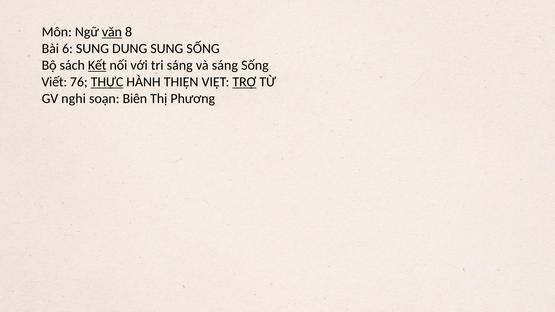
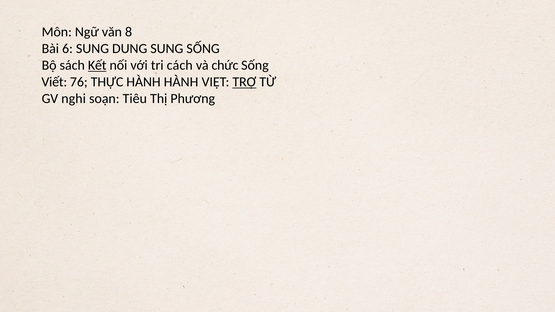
văn underline: present -> none (112, 32)
tri sáng: sáng -> cách (180, 65)
và sáng: sáng -> chức (225, 65)
THỰC underline: present -> none (107, 82)
HÀNH THIỆN: THIỆN -> HÀNH (181, 82)
Biên: Biên -> Tiêu (135, 99)
